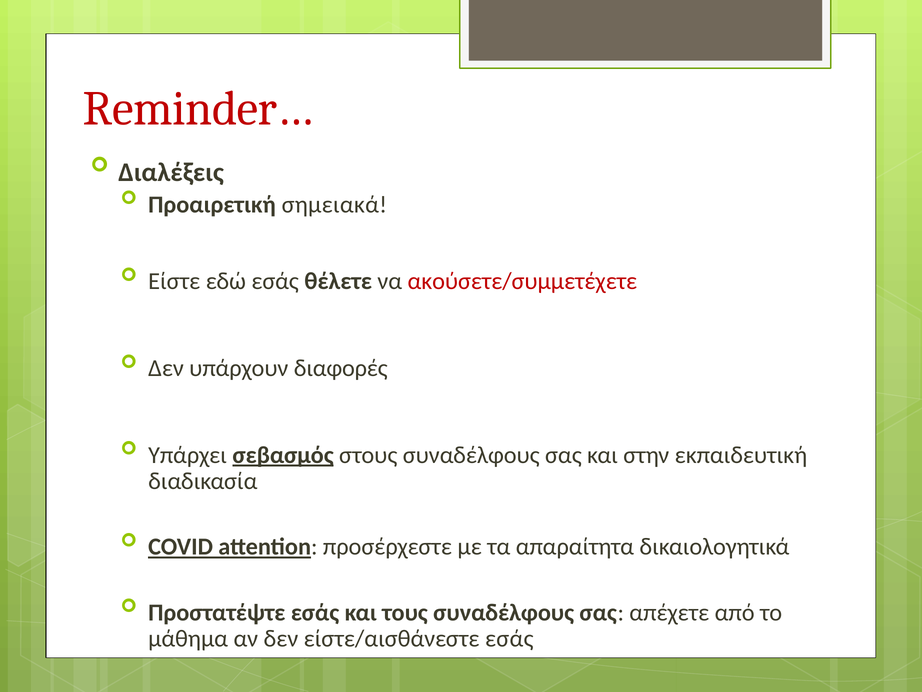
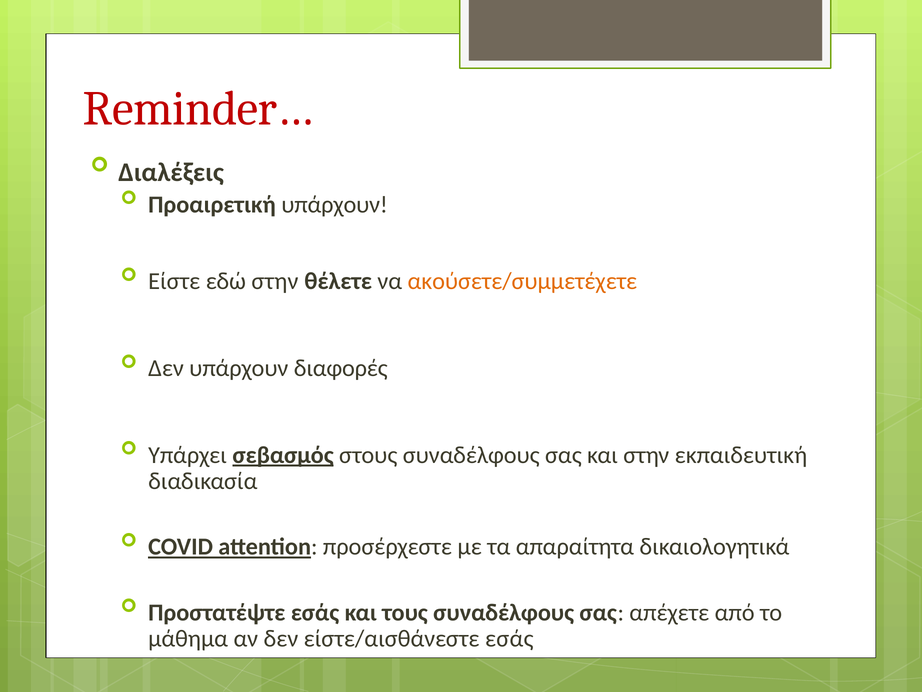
Προαιρετική σημειακά: σημειακά -> υπάρχουν (335, 204)
εδώ εσάς: εσάς -> στην (275, 281)
ακούσετε/συμμετέχετε colour: red -> orange (522, 281)
